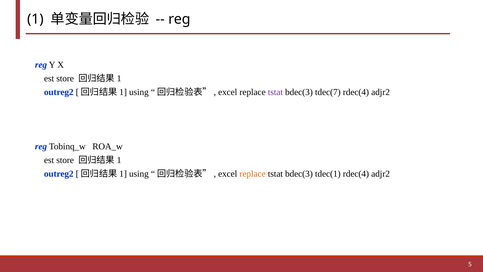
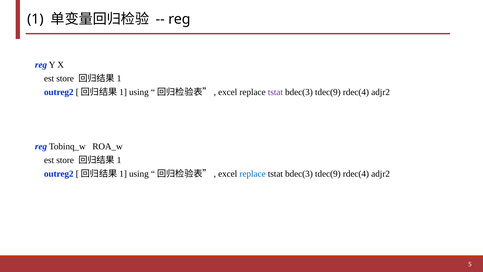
tdec(7: tdec(7 -> tdec(9 (328, 92)
replace colour: orange -> blue (253, 173)
tdec(1: tdec(1 -> tdec(9 (328, 173)
